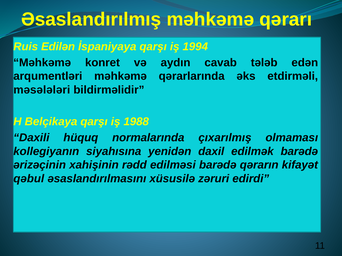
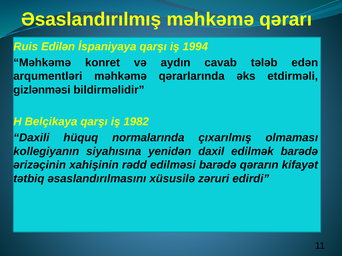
məsələləri: məsələləri -> gizlənməsi (42, 90)
1988: 1988 -> 1982 (136, 122)
qəbul: qəbul -> tətbiq (29, 179)
